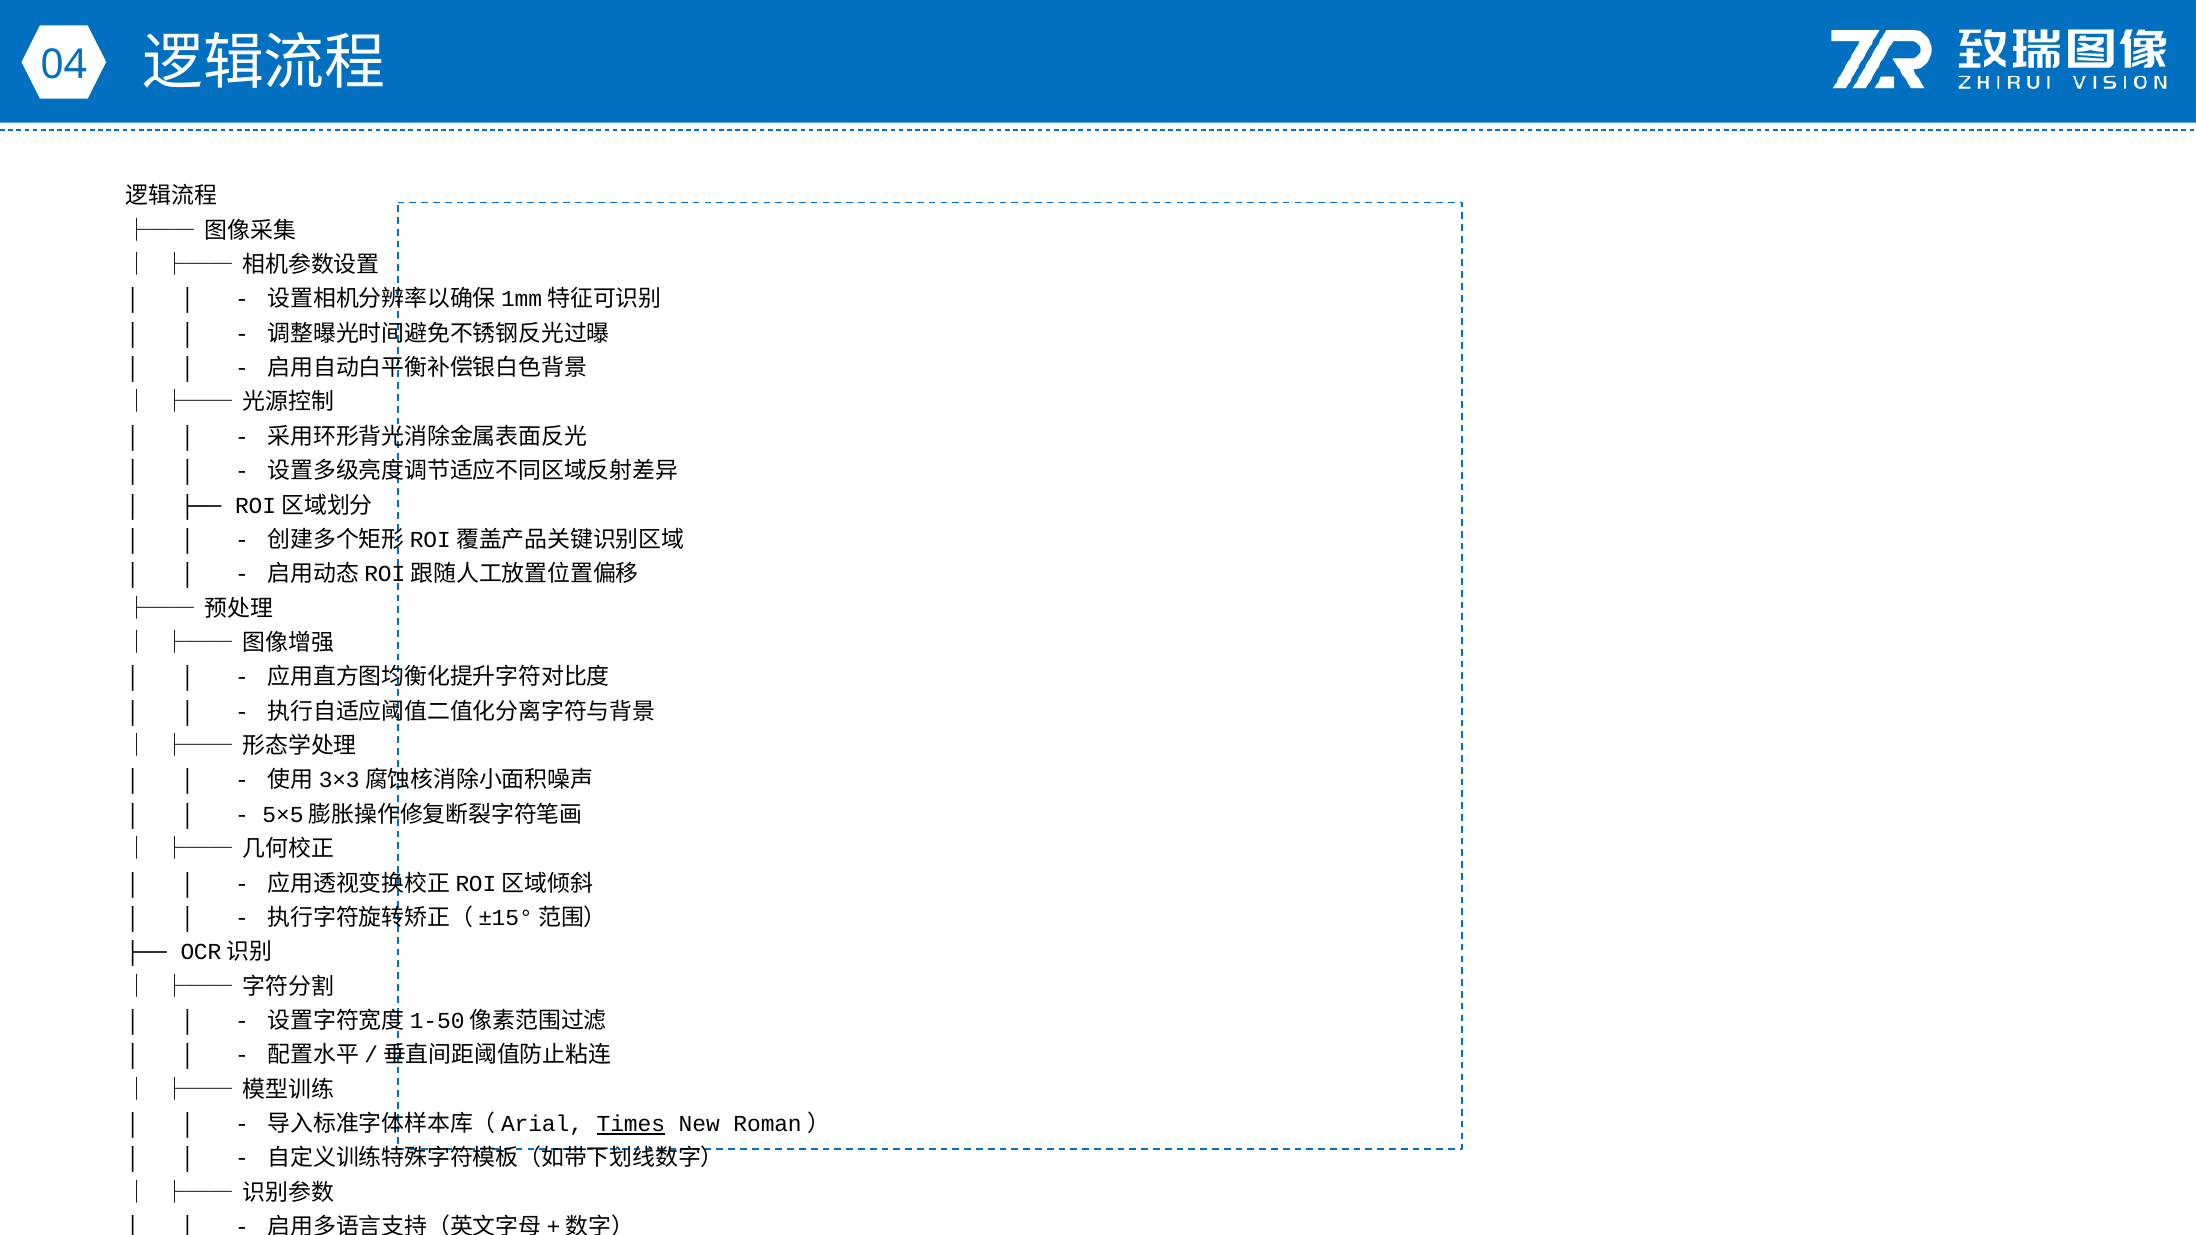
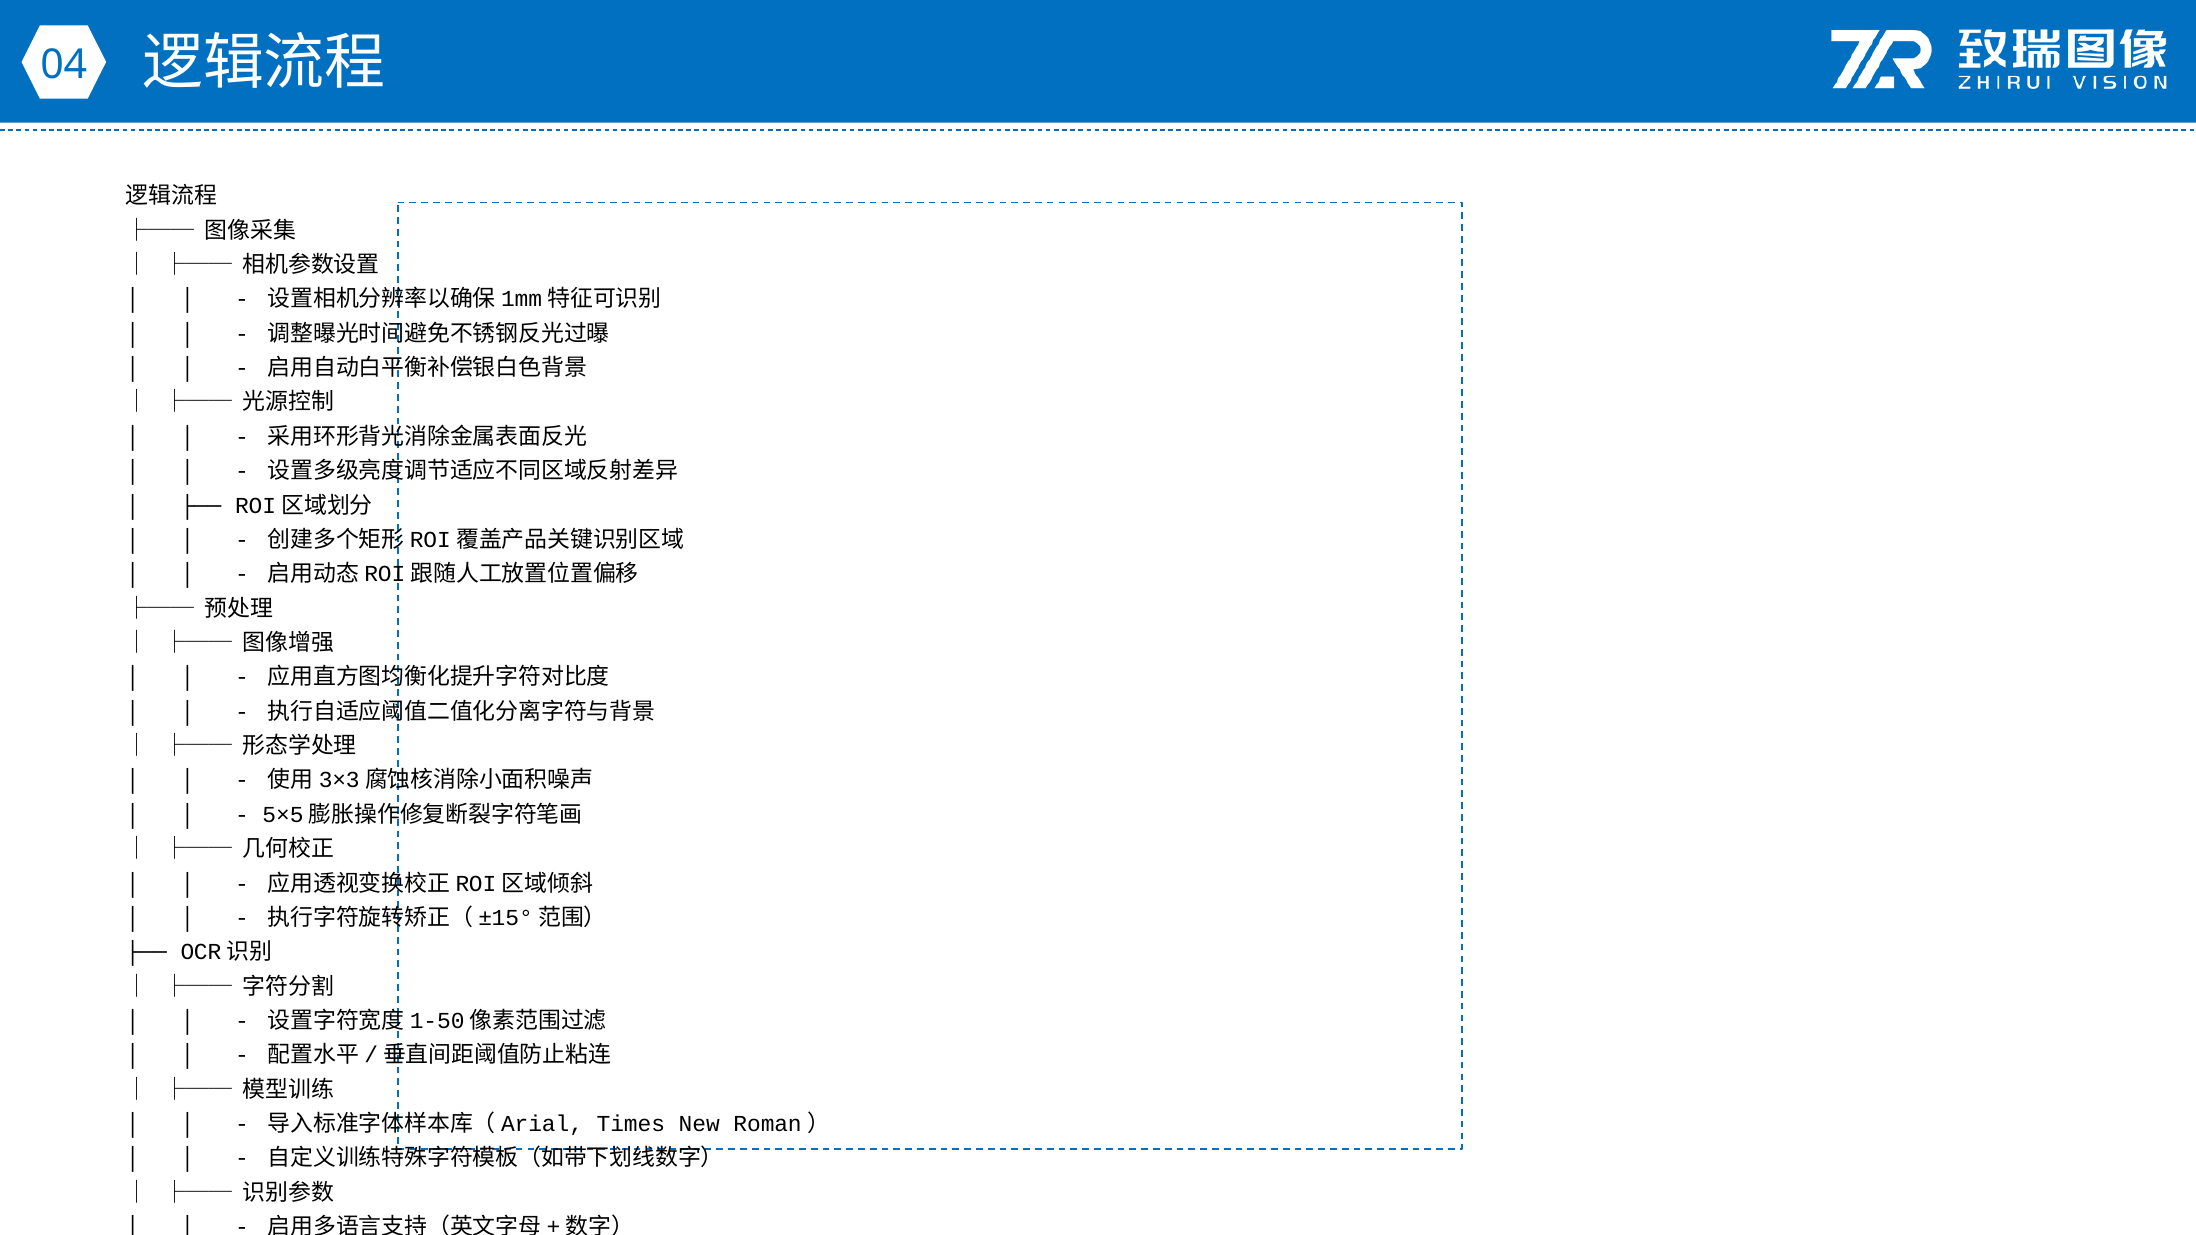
Times underline: present -> none (631, 1124)
